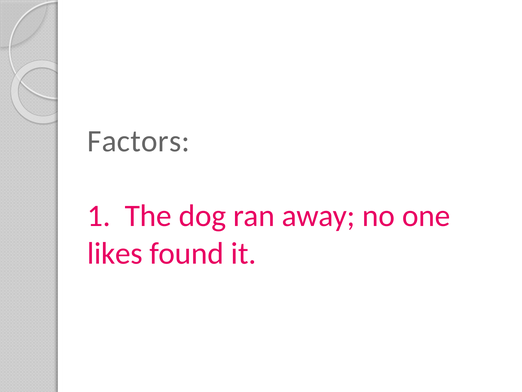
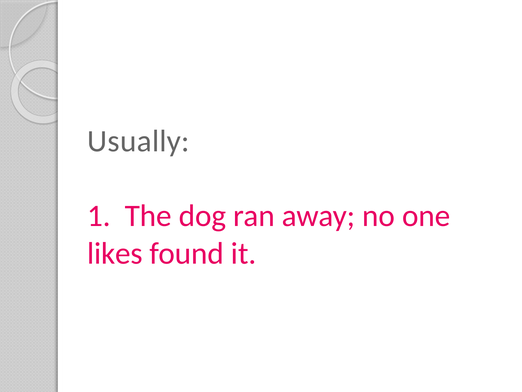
Factors: Factors -> Usually (138, 141)
